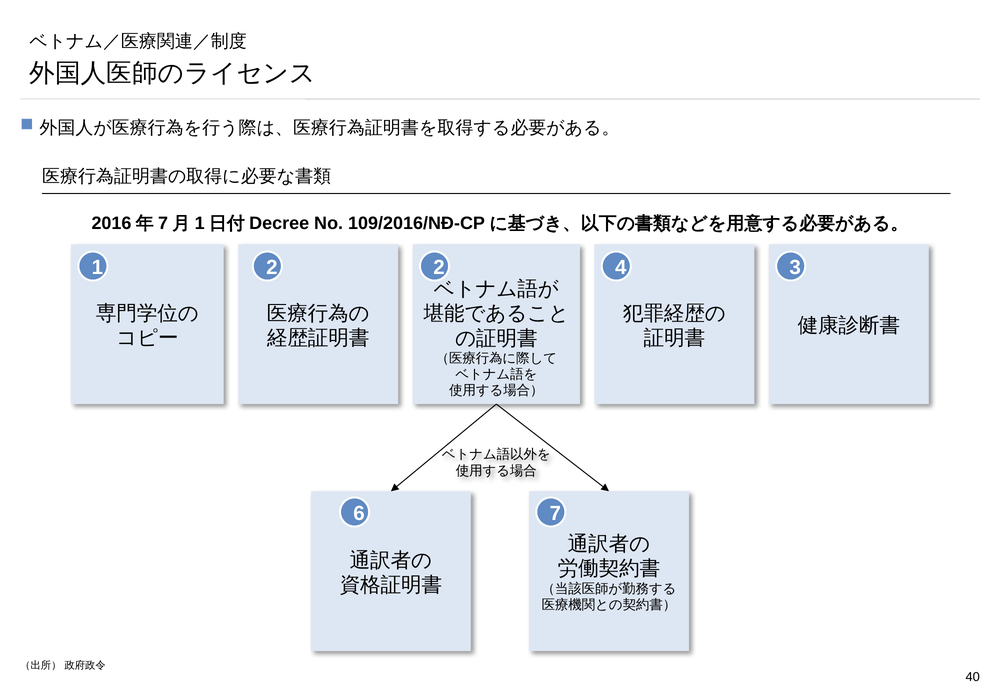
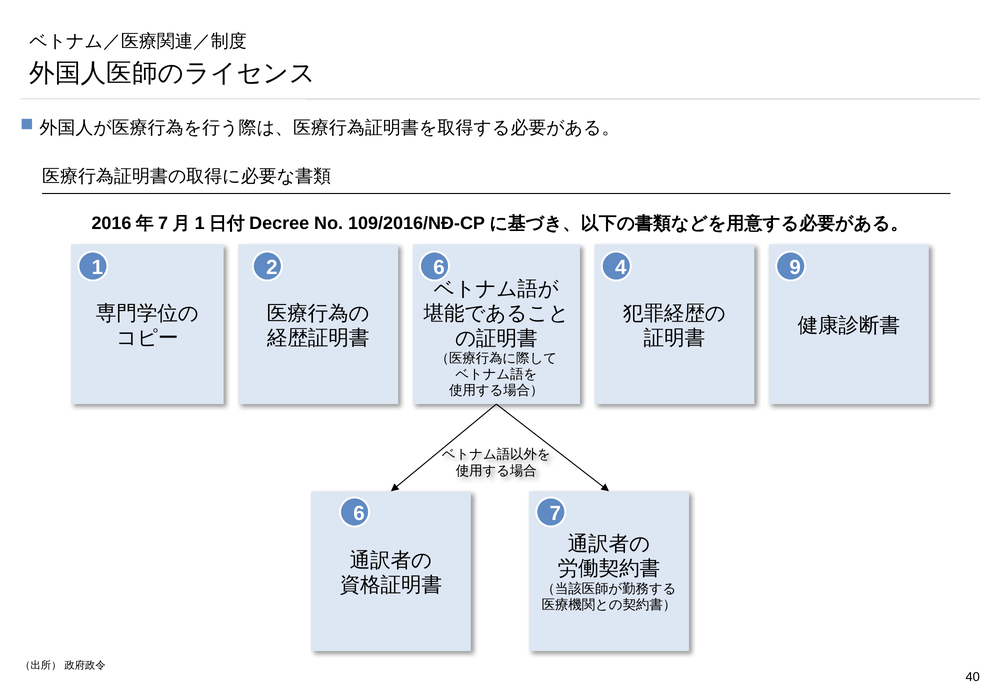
2 2: 2 -> 6 (439, 268)
3: 3 -> 9 (795, 268)
